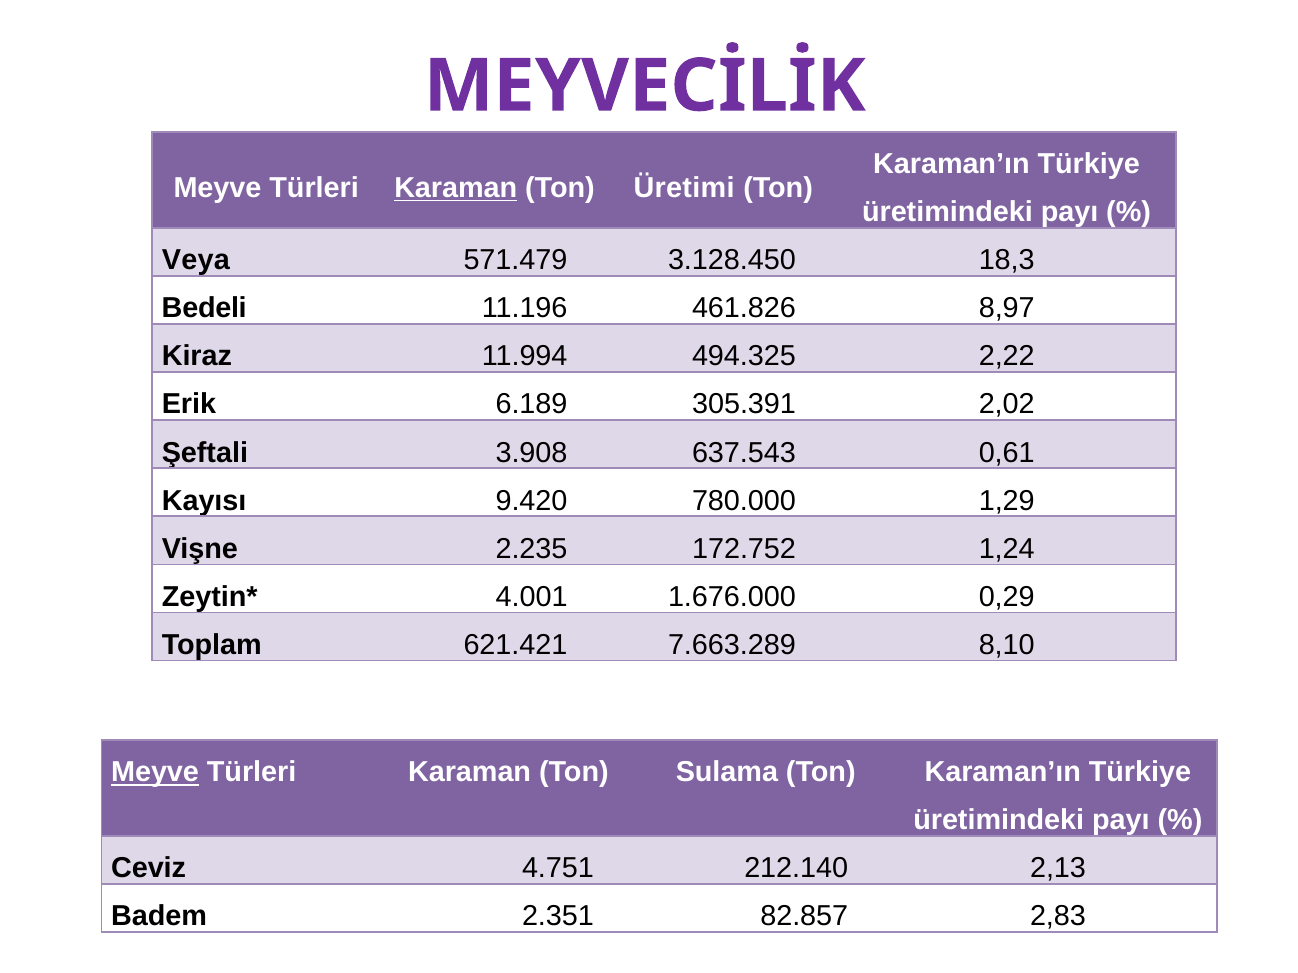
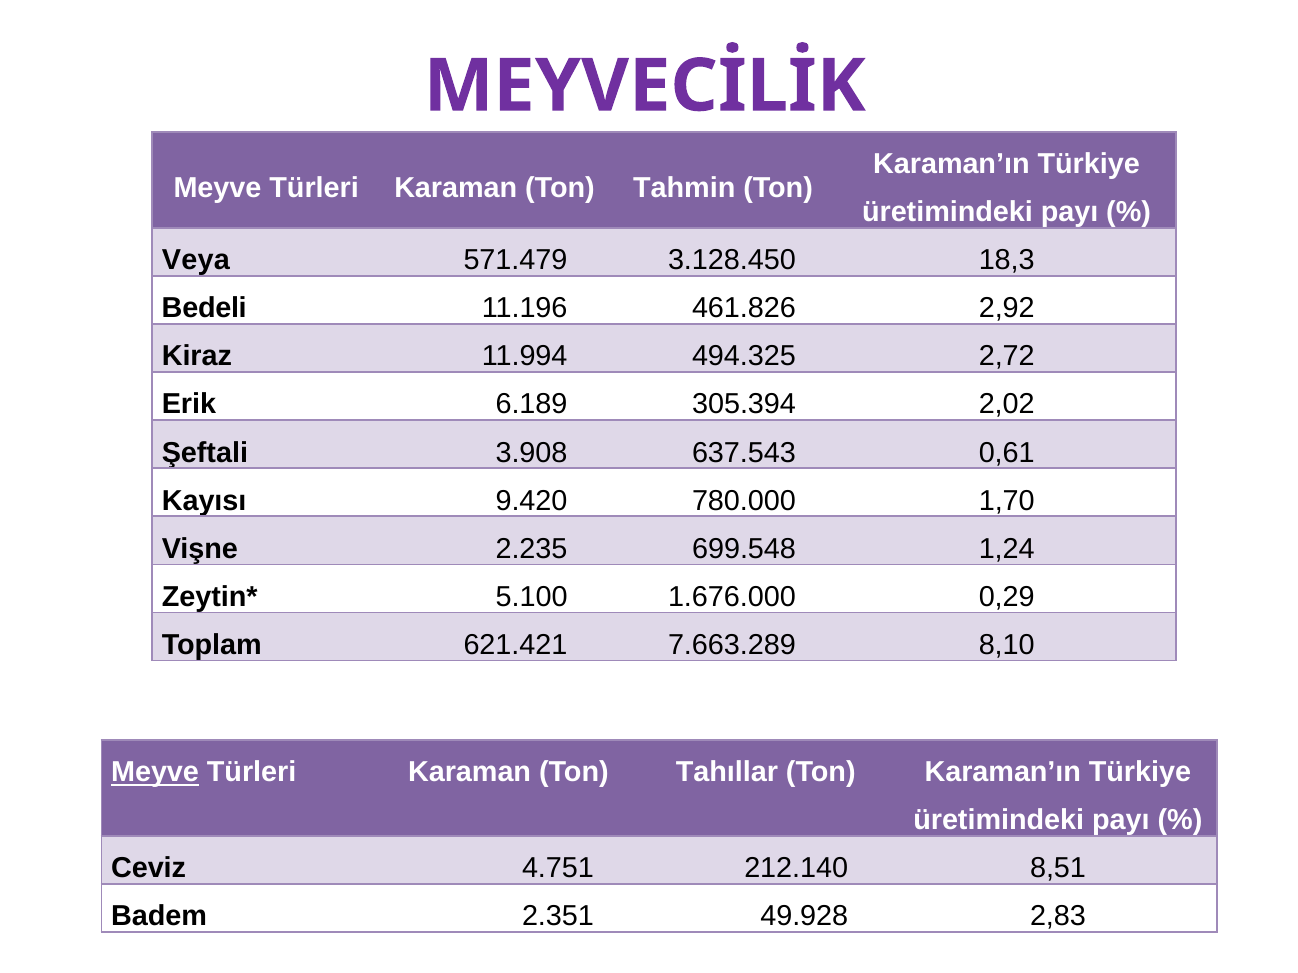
Karaman underline: present -> none (456, 188)
Üretimi: Üretimi -> Tahmin (684, 188)
8,97: 8,97 -> 2,92 (1007, 308)
2,22: 2,22 -> 2,72 (1007, 357)
305.391: 305.391 -> 305.394 (744, 405)
1,29: 1,29 -> 1,70 (1007, 501)
172.752: 172.752 -> 699.548 (744, 549)
4.001: 4.001 -> 5.100 (532, 597)
Sulama: Sulama -> Tahıllar (727, 773)
2,13: 2,13 -> 8,51 (1058, 869)
82.857: 82.857 -> 49.928 (804, 917)
